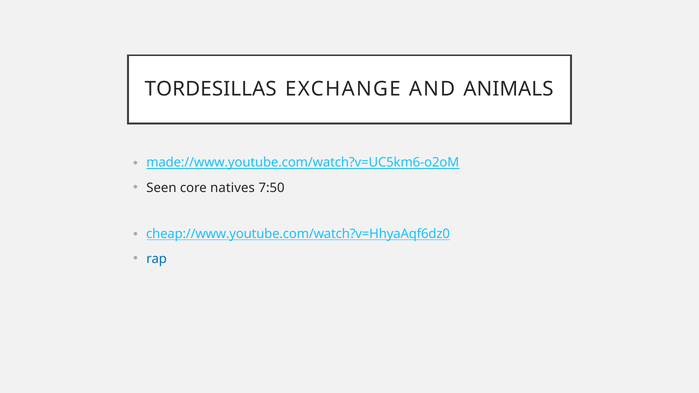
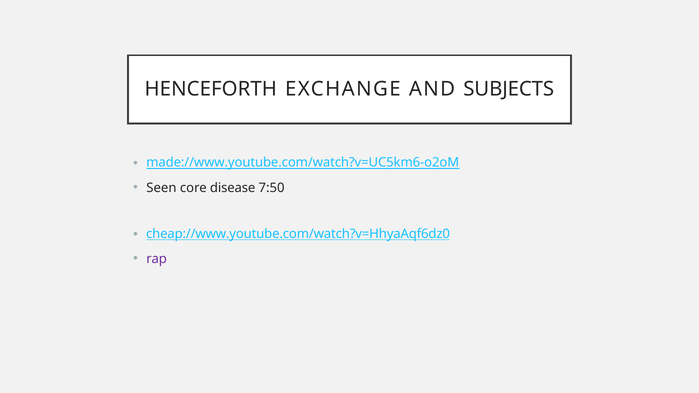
TORDESILLAS: TORDESILLAS -> HENCEFORTH (211, 89)
ANIMALS: ANIMALS -> SUBJECTS (509, 89)
natives: natives -> disease (233, 188)
rap colour: blue -> purple (157, 259)
